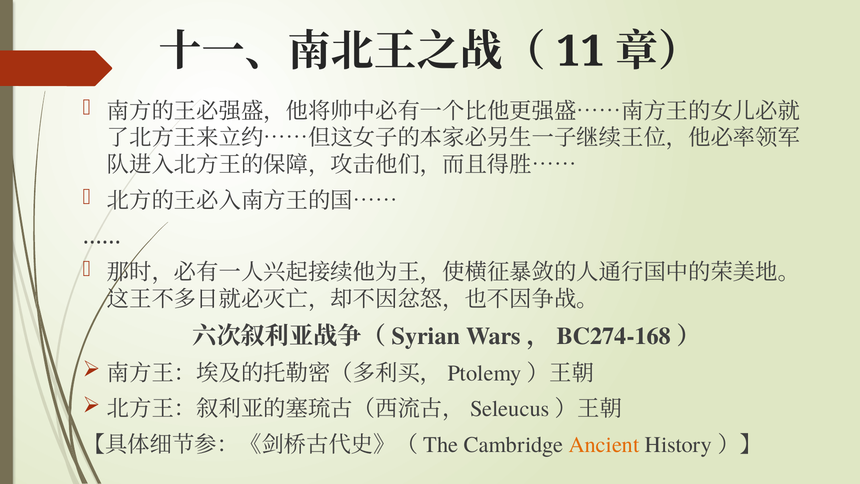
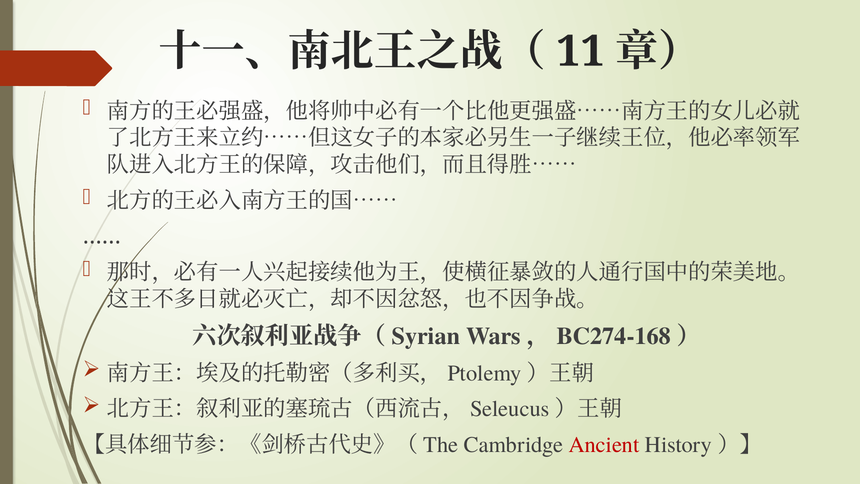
Ancient colour: orange -> red (604, 445)
